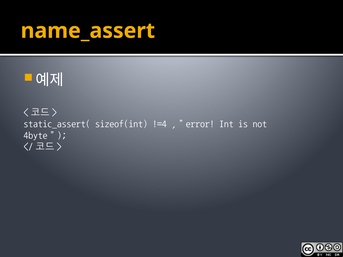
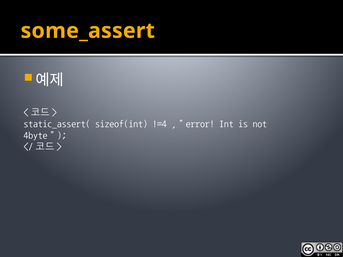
name_assert: name_assert -> some_assert (88, 31)
